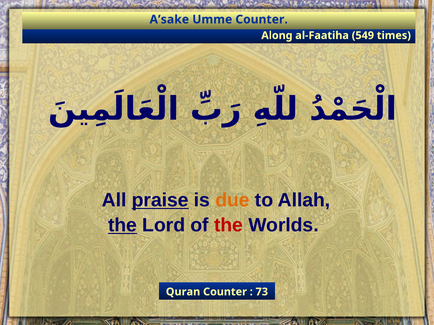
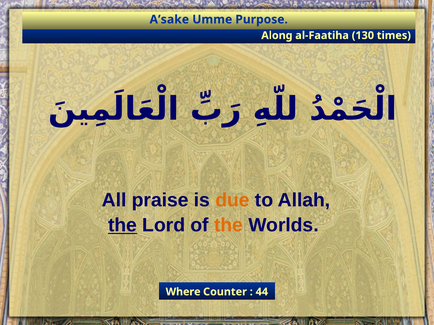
Umme Counter: Counter -> Purpose (262, 19)
549: 549 -> 130 (363, 36)
praise underline: present -> none (160, 200)
the colour: red -> orange (229, 226)
Quran: Quran -> Where (183, 292)
73: 73 -> 44 (262, 292)
